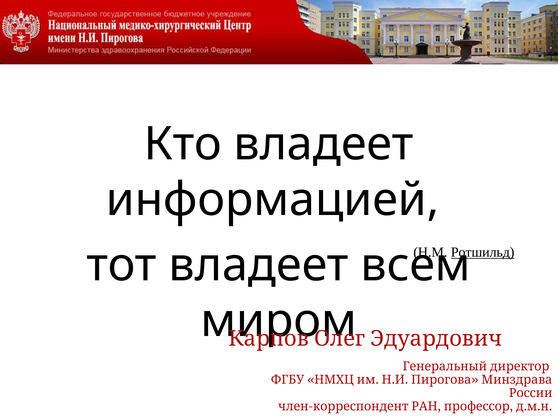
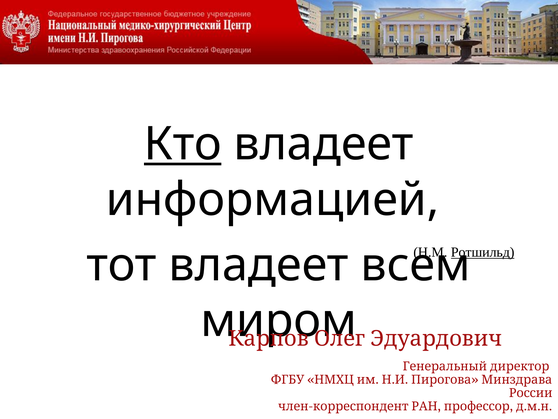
Кто underline: none -> present (183, 144)
